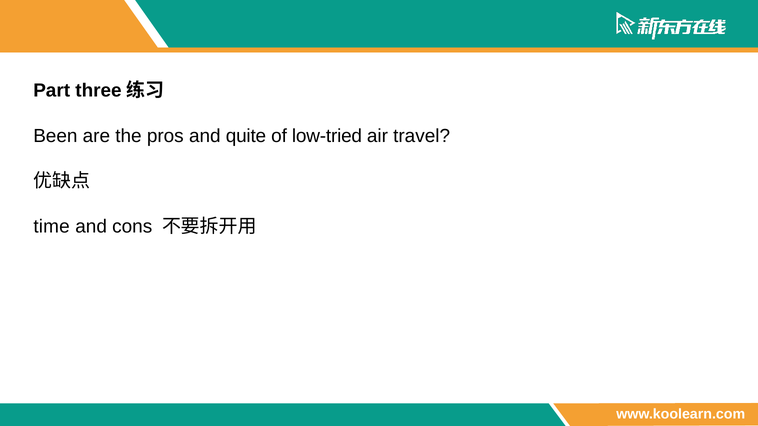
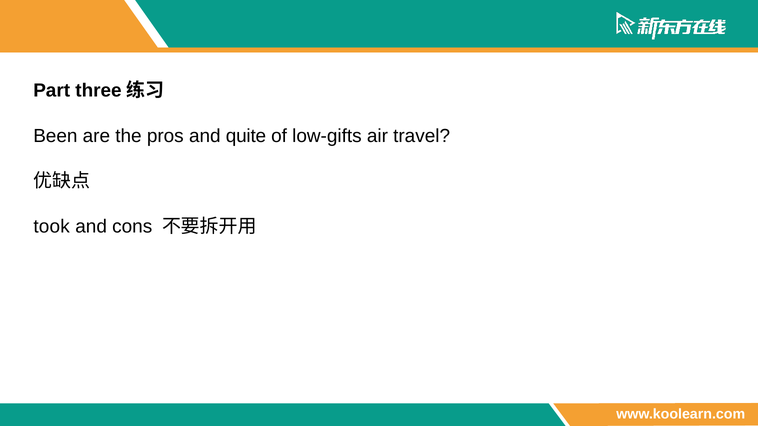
low-tried: low-tried -> low-gifts (327, 136)
time: time -> took (52, 227)
